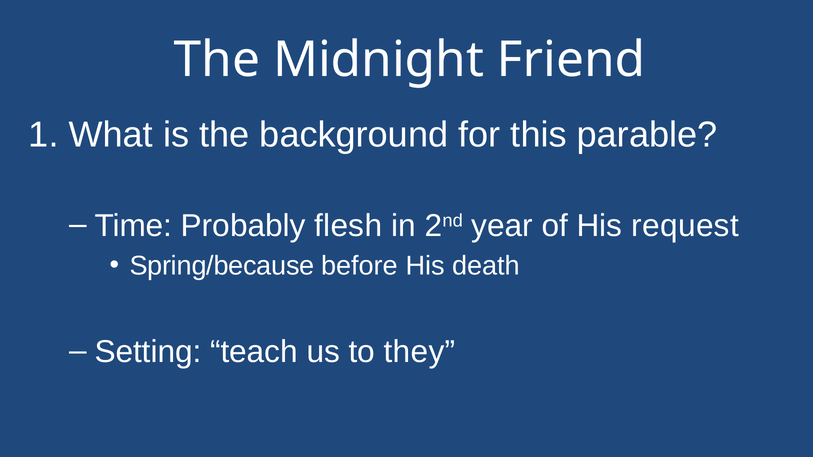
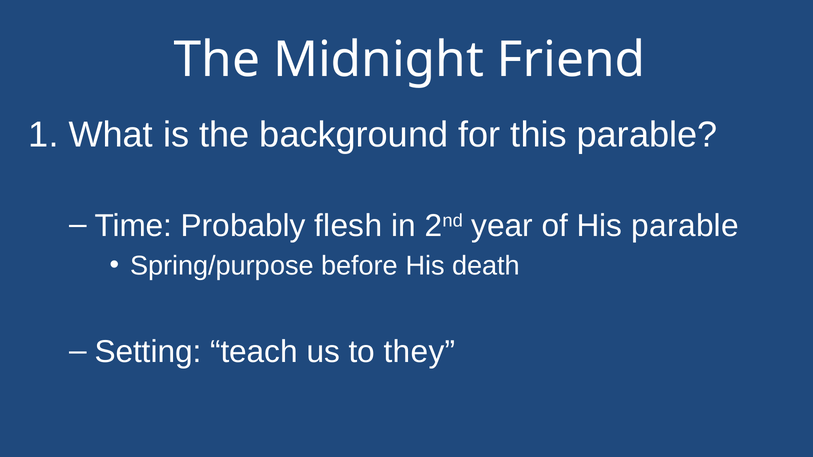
His request: request -> parable (685, 226)
Spring/because: Spring/because -> Spring/purpose (222, 266)
